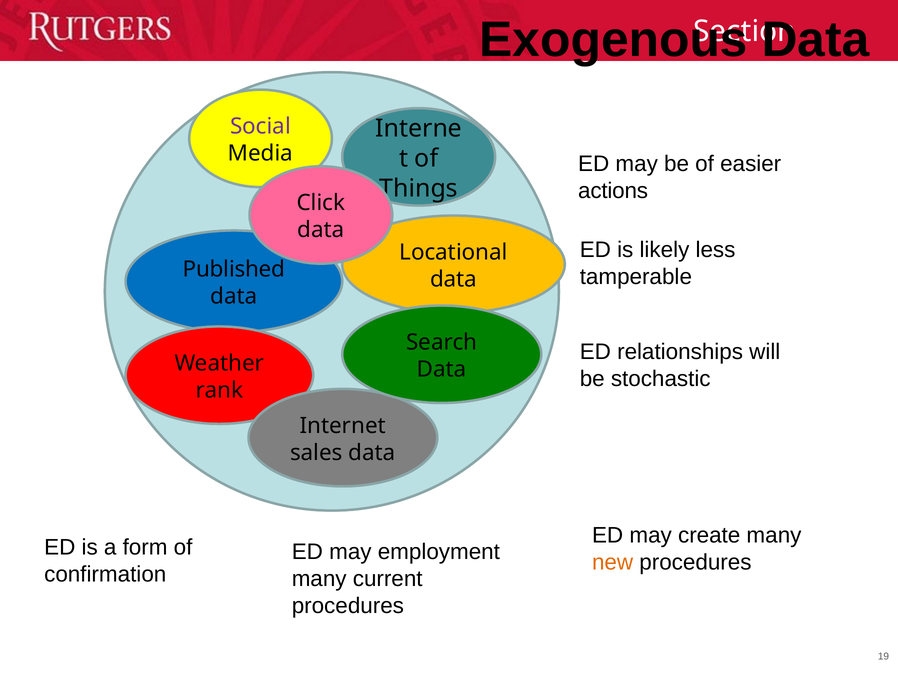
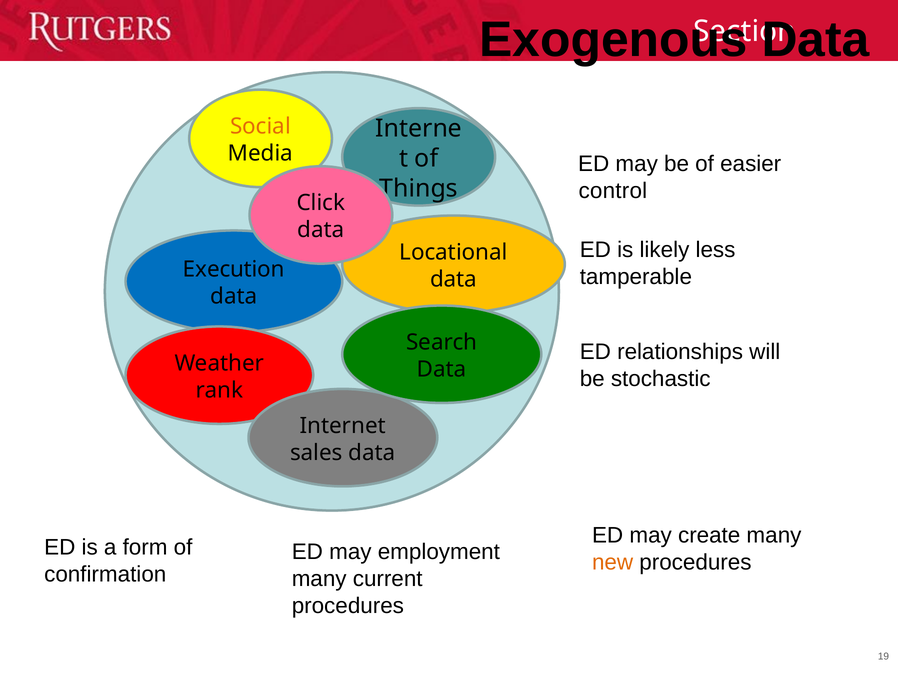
Social colour: purple -> orange (260, 126)
actions: actions -> control (613, 191)
Published: Published -> Execution (234, 269)
